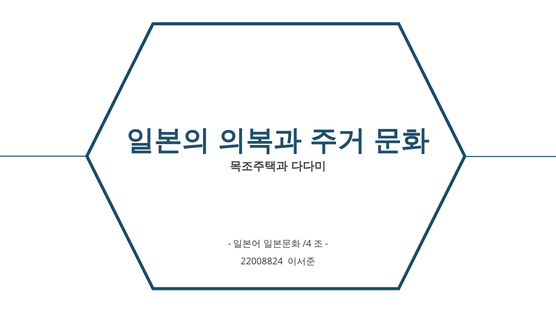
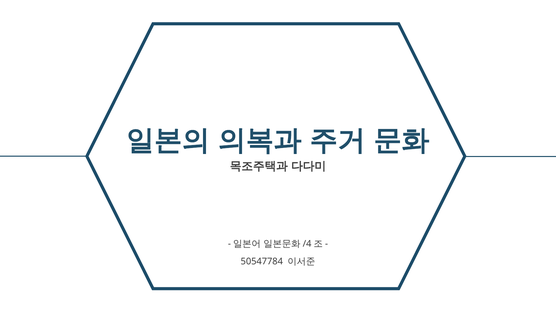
22008824: 22008824 -> 50547784 (262, 261)
